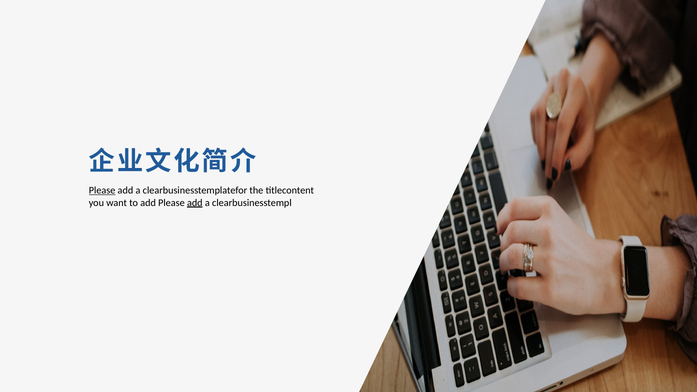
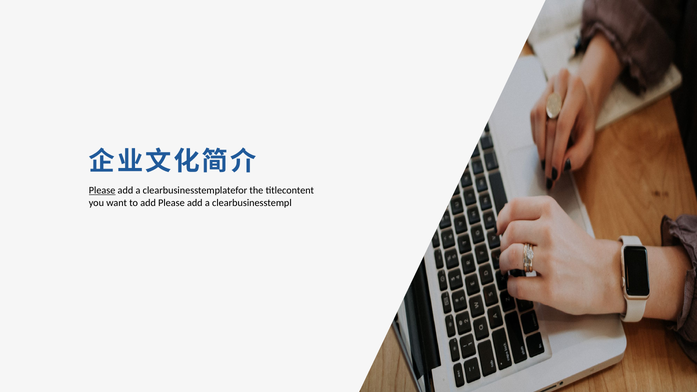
add underline: present -> none (195, 203)
